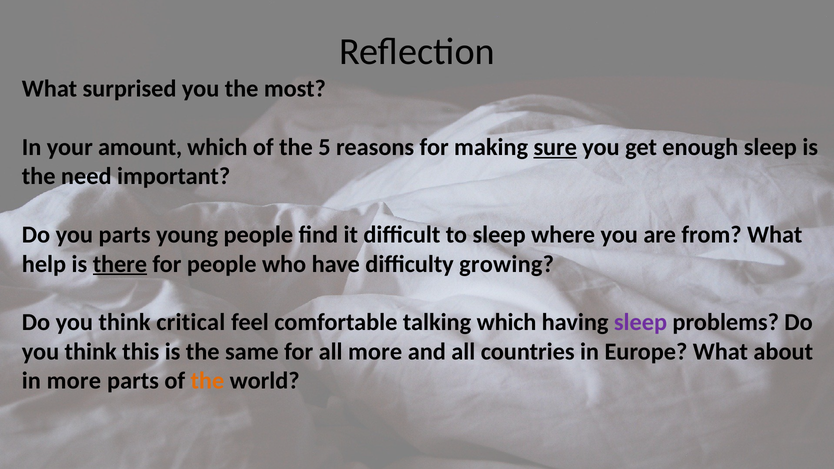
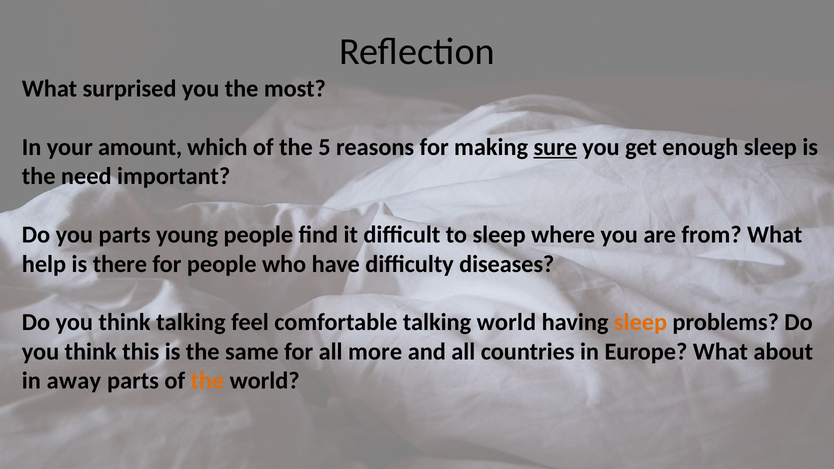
there underline: present -> none (120, 264)
growing: growing -> diseases (507, 264)
think critical: critical -> talking (191, 322)
talking which: which -> world (506, 322)
sleep colour: purple -> orange (640, 322)
in more: more -> away (74, 381)
